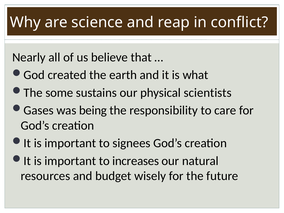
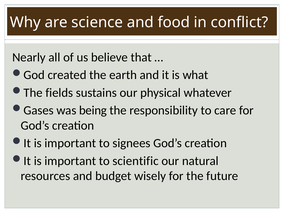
reap: reap -> food (174, 22)
some: some -> fields (59, 93)
scientists: scientists -> whatever (208, 93)
increases: increases -> scientific (136, 161)
